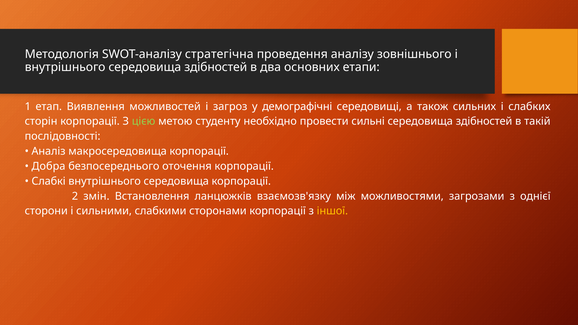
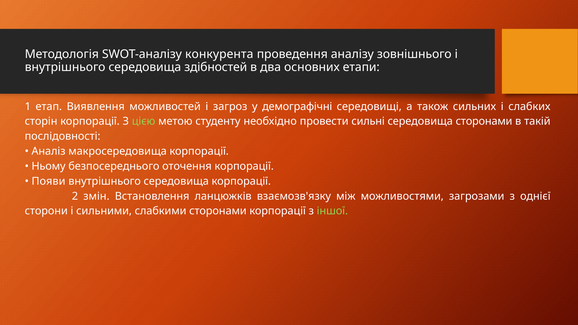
стратегічна: стратегічна -> конкурента (219, 54)
здібностей: здібностей -> сторонами (484, 121)
Добра: Добра -> Ньому (49, 166)
Слабкі: Слабкі -> Появи (48, 181)
іншої colour: yellow -> light green (332, 211)
